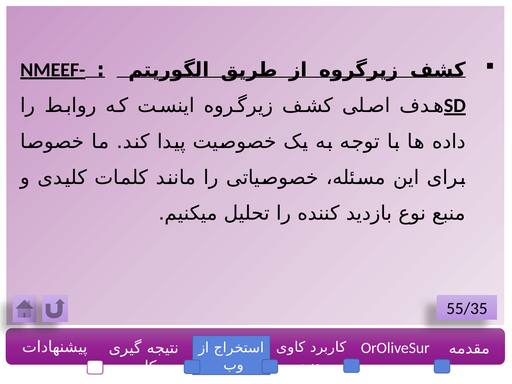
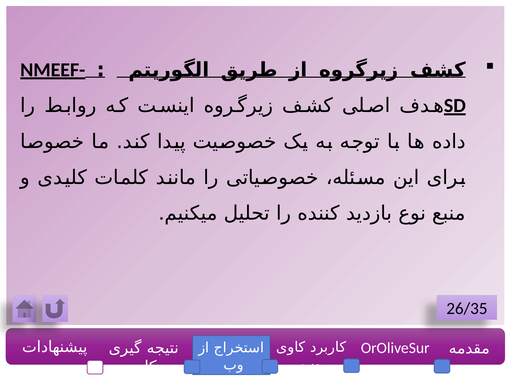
55/35: 55/35 -> 26/35 (467, 309)
